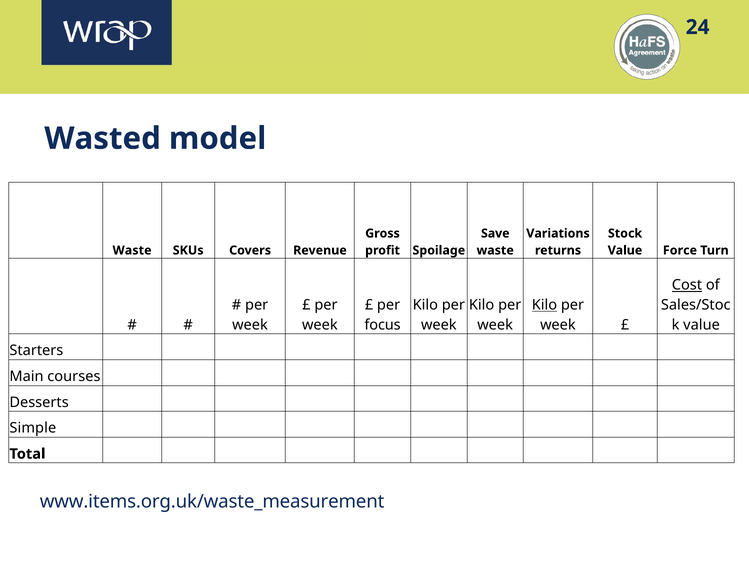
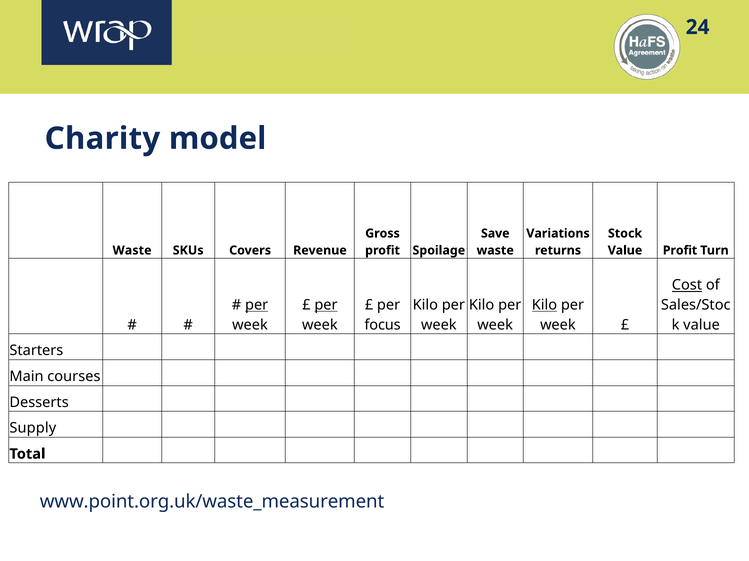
Wasted: Wasted -> Charity (102, 139)
Value Force: Force -> Profit (680, 251)
per underline: none -> present (257, 305)
per underline: none -> present (326, 305)
Simple: Simple -> Supply (33, 429)
www.items.org.uk/waste_measurement: www.items.org.uk/waste_measurement -> www.point.org.uk/waste_measurement (212, 502)
